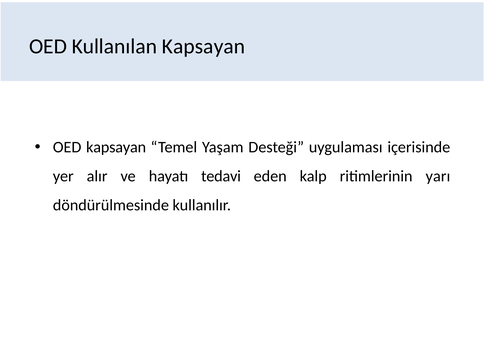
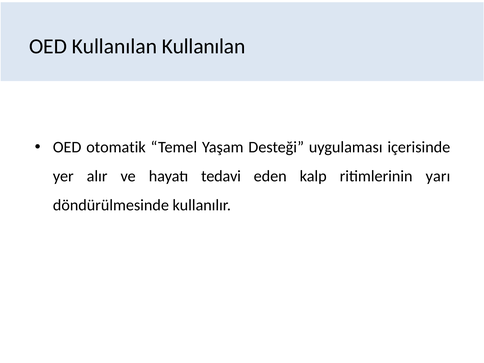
Kullanılan Kapsayan: Kapsayan -> Kullanılan (204, 46)
OED kapsayan: kapsayan -> otomatik (116, 147)
